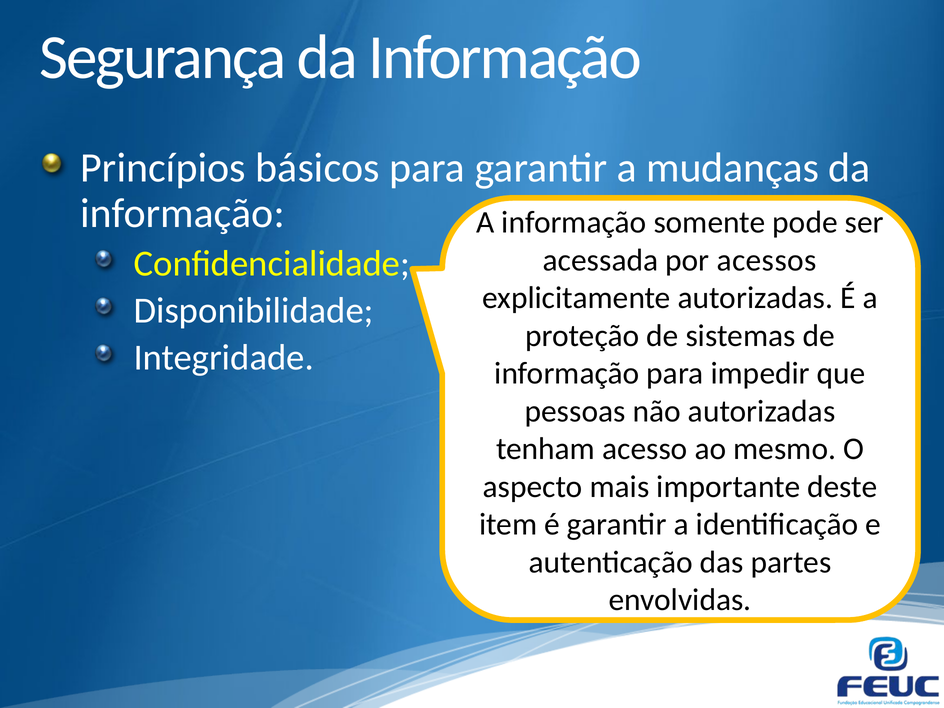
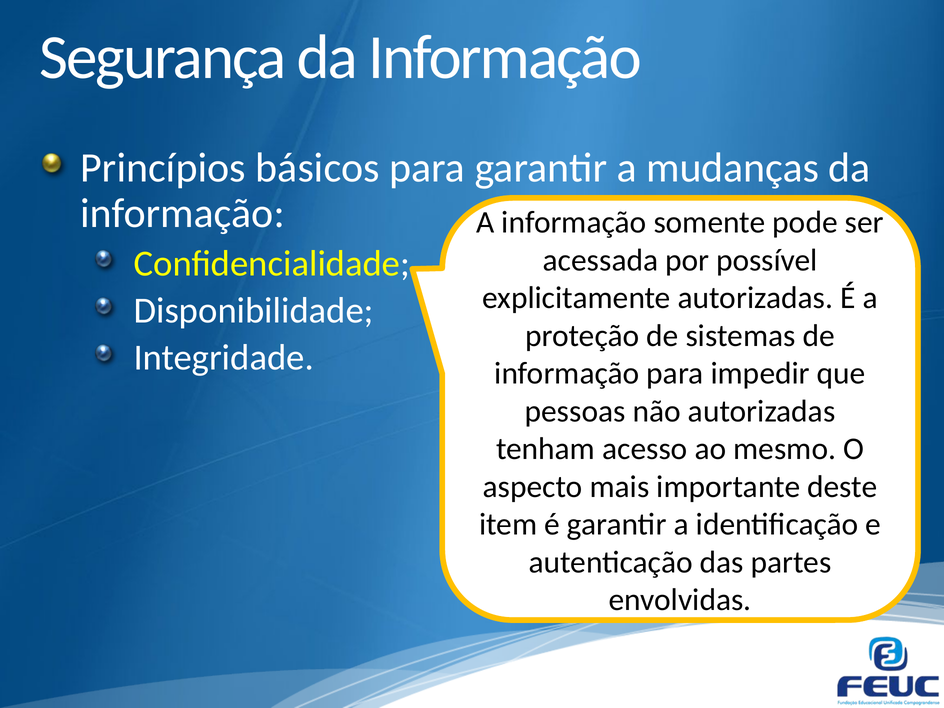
acessos: acessos -> possível (767, 260)
